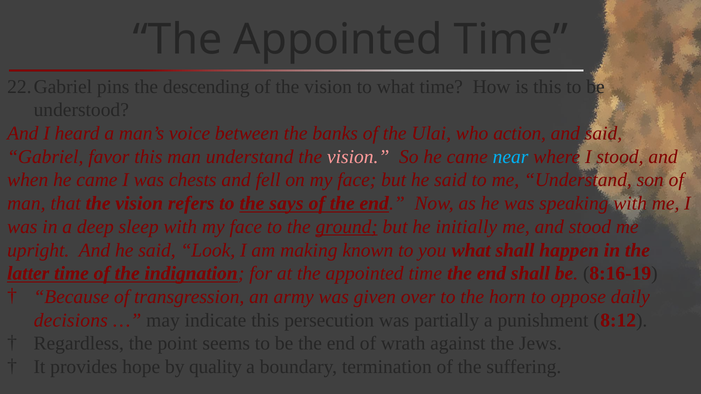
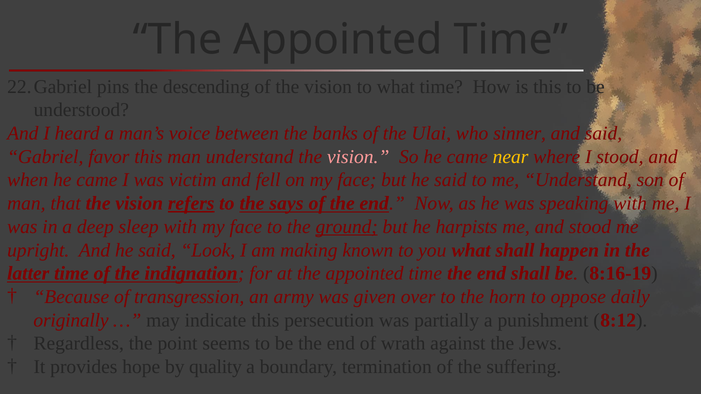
action: action -> sinner (520, 133)
near colour: light blue -> yellow (511, 157)
chests: chests -> victim (193, 180)
refers underline: none -> present (191, 204)
initially: initially -> harpists (467, 227)
decisions: decisions -> originally (71, 320)
